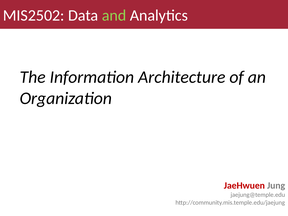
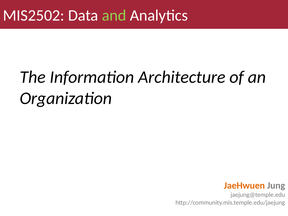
JaeHwuen colour: red -> orange (244, 185)
